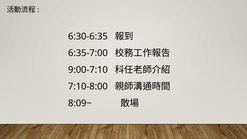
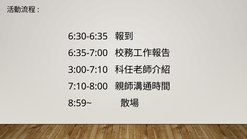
9:00-7:10: 9:00-7:10 -> 3:00-7:10 (88, 70)
8:09~: 8:09~ -> 8:59~ (80, 103)
